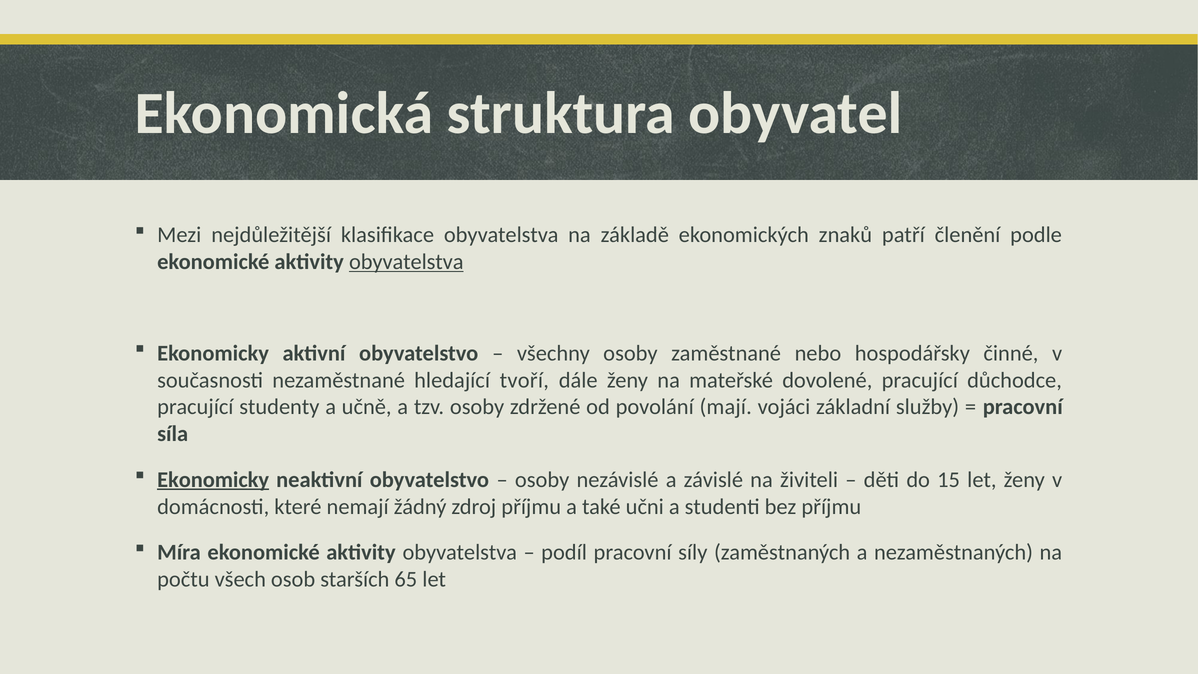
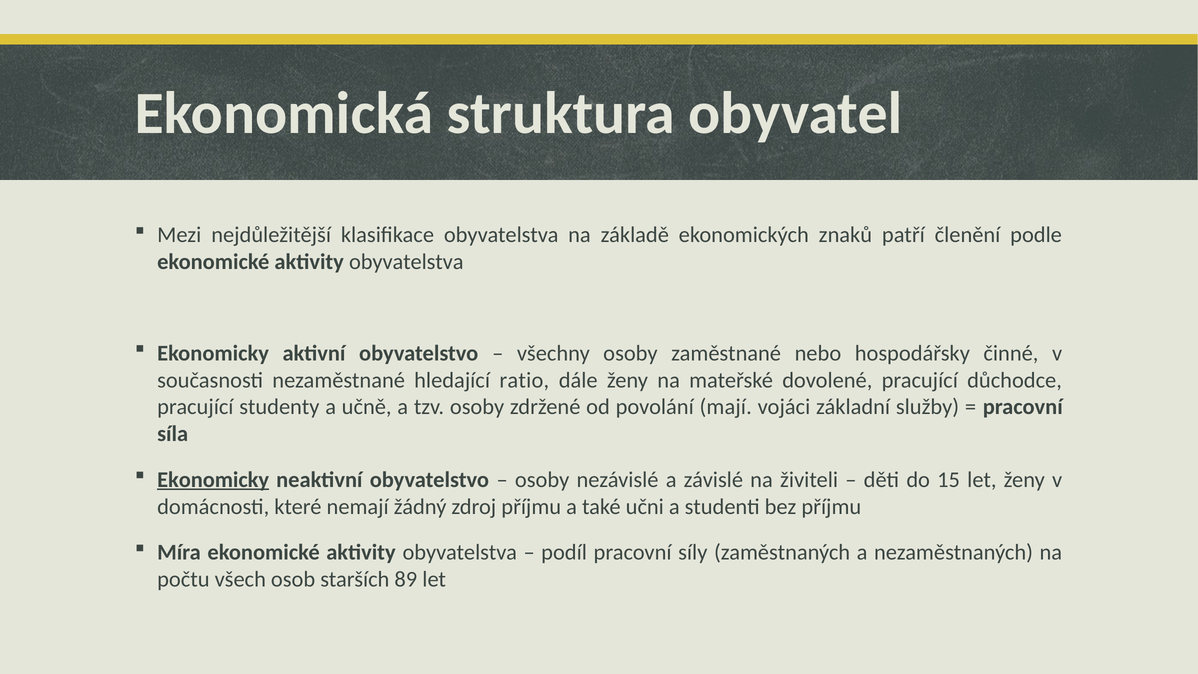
obyvatelstva underline: present -> none (406, 262)
tvoří: tvoří -> ratio (524, 380)
65: 65 -> 89 (406, 579)
